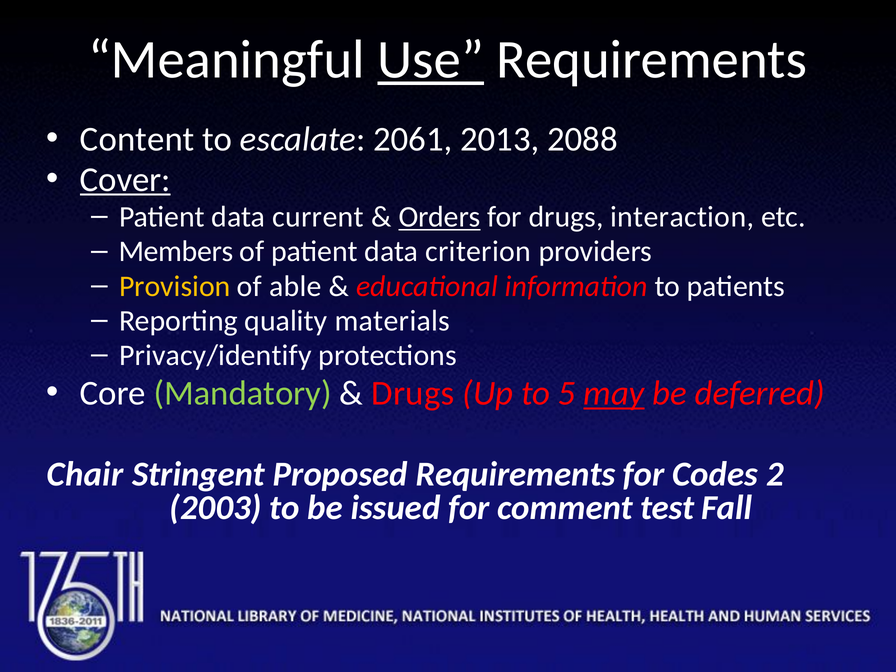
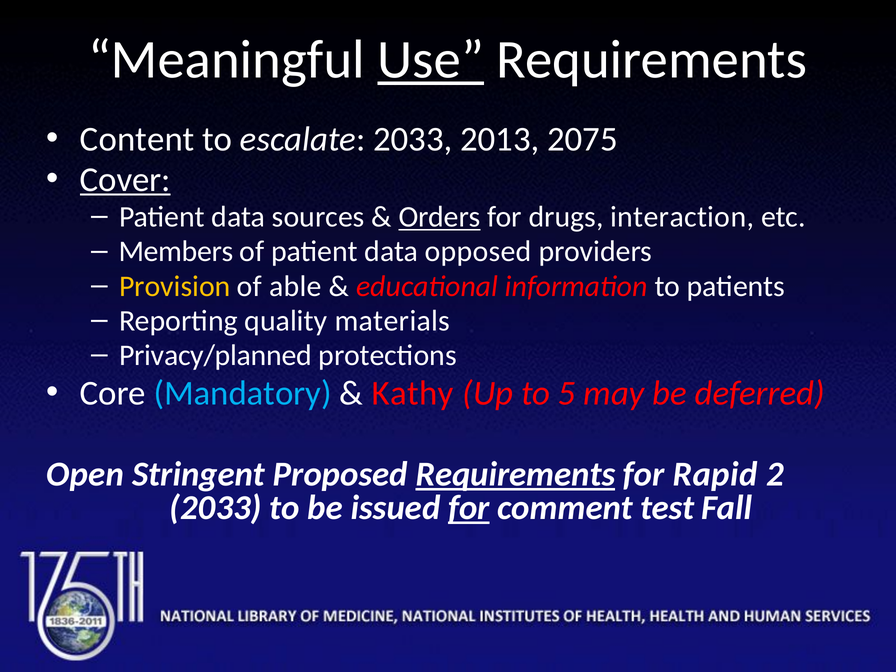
escalate 2061: 2061 -> 2033 (413, 139)
2088: 2088 -> 2075 (582, 139)
current: current -> sources (318, 217)
criterion: criterion -> opposed (478, 252)
Privacy/identify: Privacy/identify -> Privacy/planned (216, 355)
Mandatory colour: light green -> light blue (243, 393)
Drugs: Drugs -> Kathy (413, 393)
may underline: present -> none (614, 393)
Chair: Chair -> Open (85, 474)
Requirements underline: none -> present (515, 474)
Codes: Codes -> Rapid (715, 474)
2003: 2003 -> 2033 (216, 508)
for underline: none -> present (469, 508)
